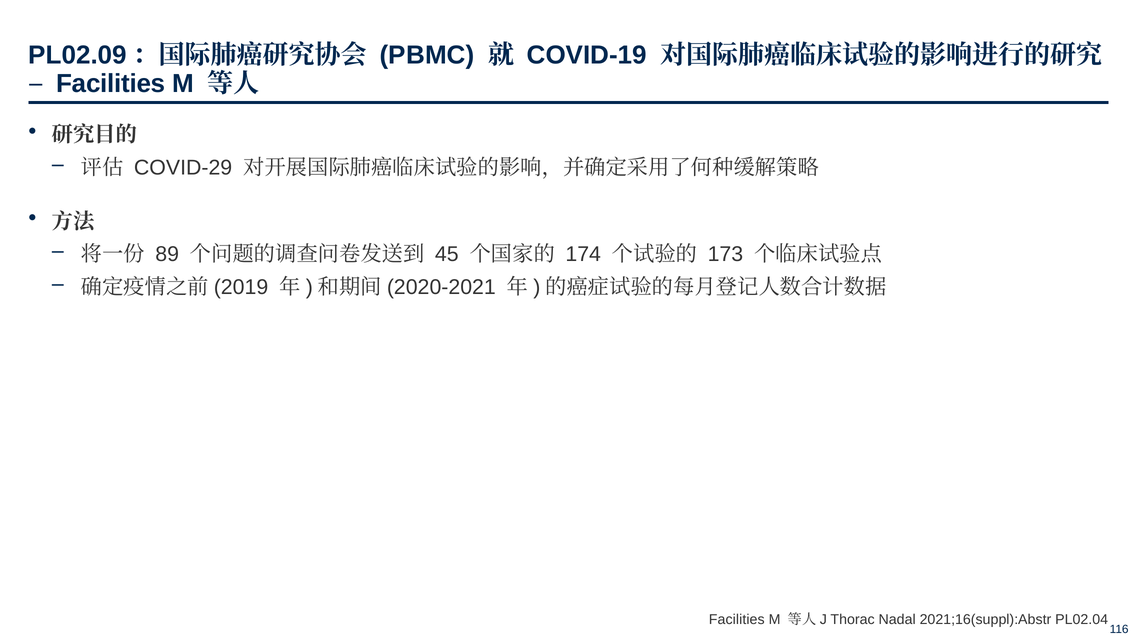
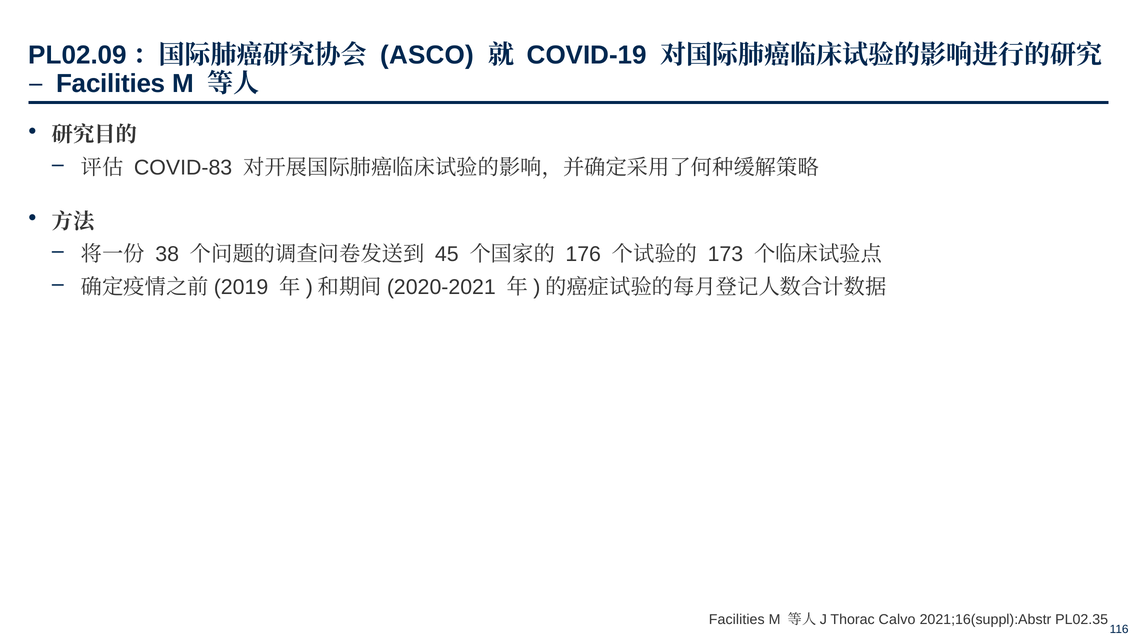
PBMC: PBMC -> ASCO (427, 55)
COVID-29: COVID-29 -> COVID-83 (183, 168)
89: 89 -> 38 (167, 254)
174: 174 -> 176 (583, 254)
Nadal: Nadal -> Calvo (897, 619)
PL02.04: PL02.04 -> PL02.35 (1082, 619)
